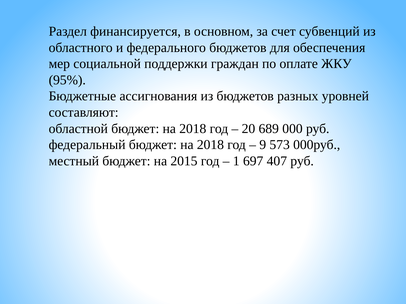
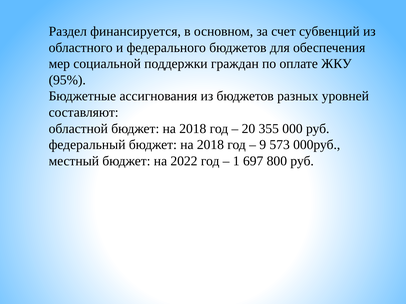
689: 689 -> 355 (269, 129)
2015: 2015 -> 2022 (184, 161)
407: 407 -> 800 (277, 161)
